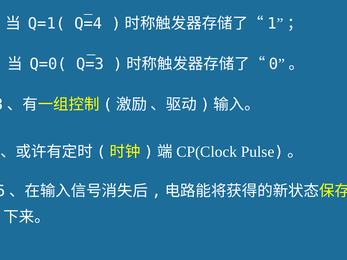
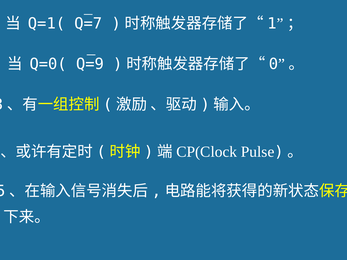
Q=4: Q=4 -> Q=7 (88, 24)
Q=3: Q=3 -> Q=9 (90, 64)
